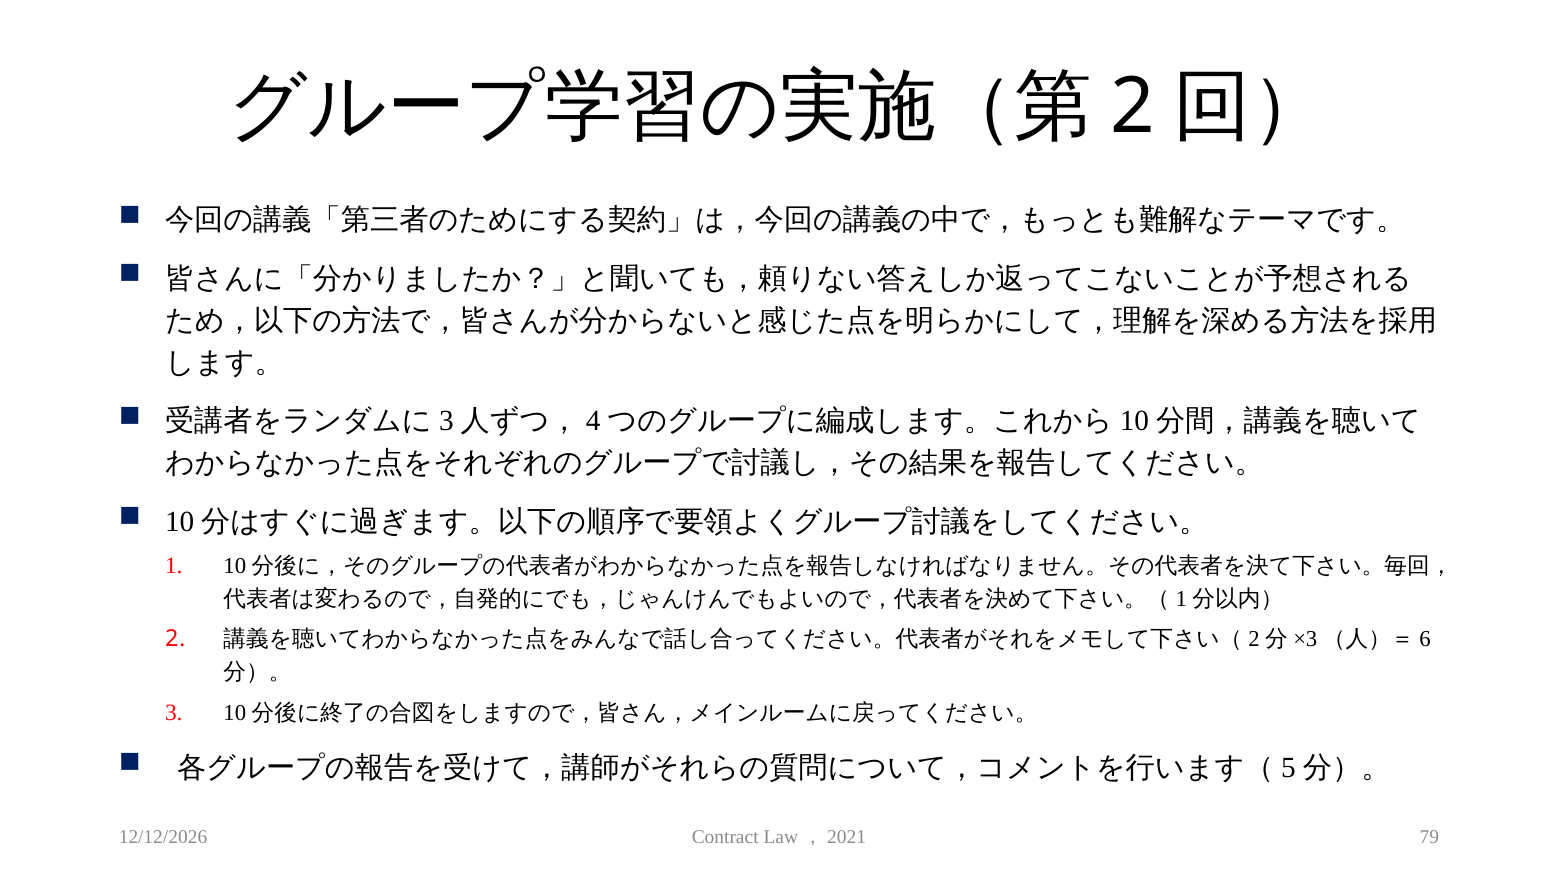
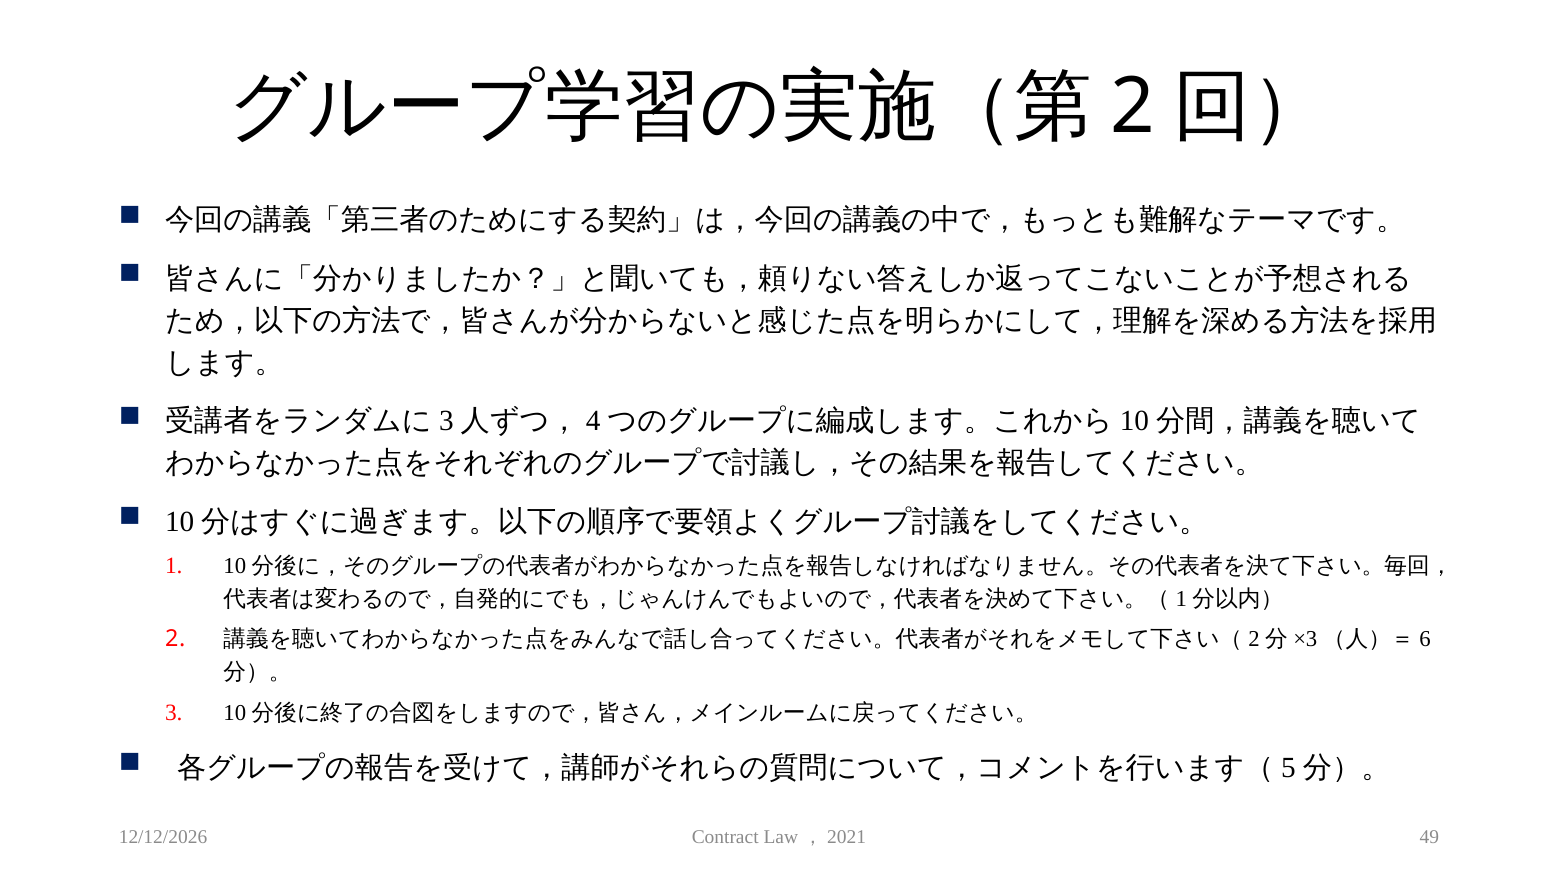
79: 79 -> 49 (1429, 837)
